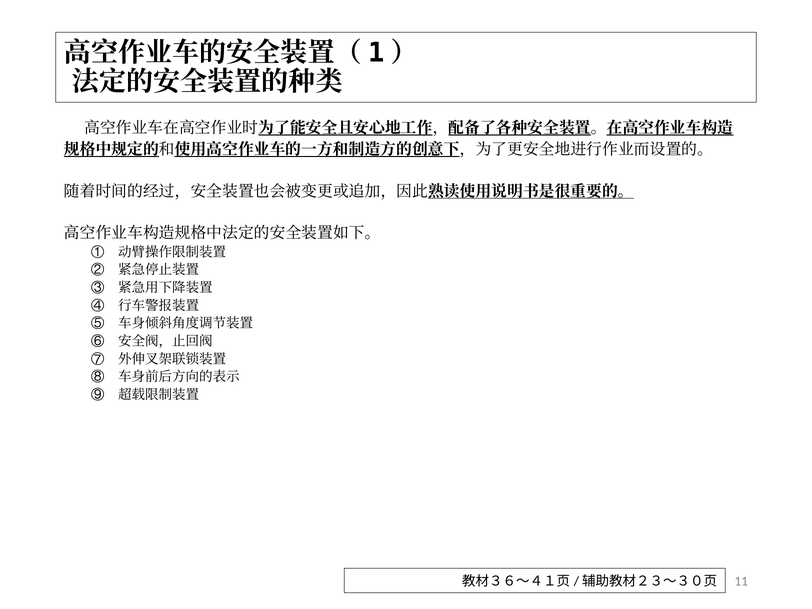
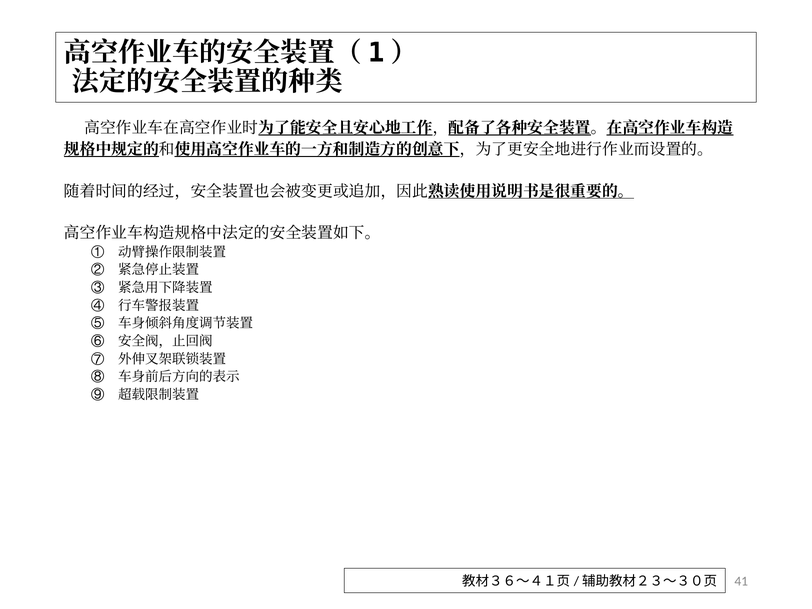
11: 11 -> 41 (741, 581)
